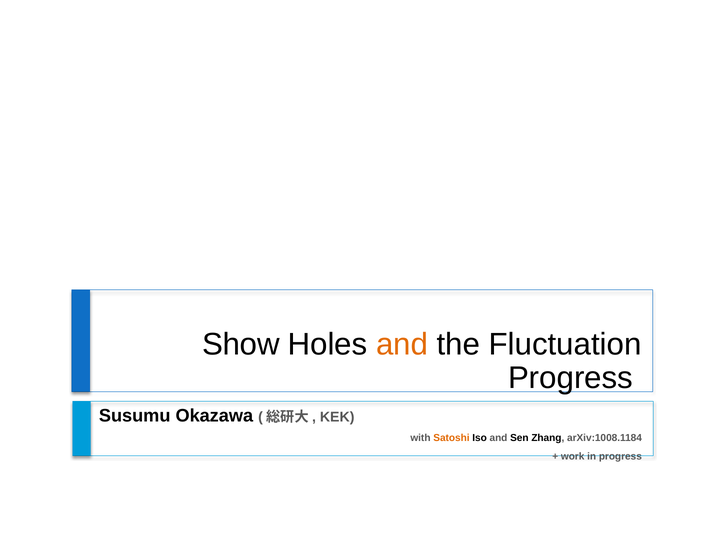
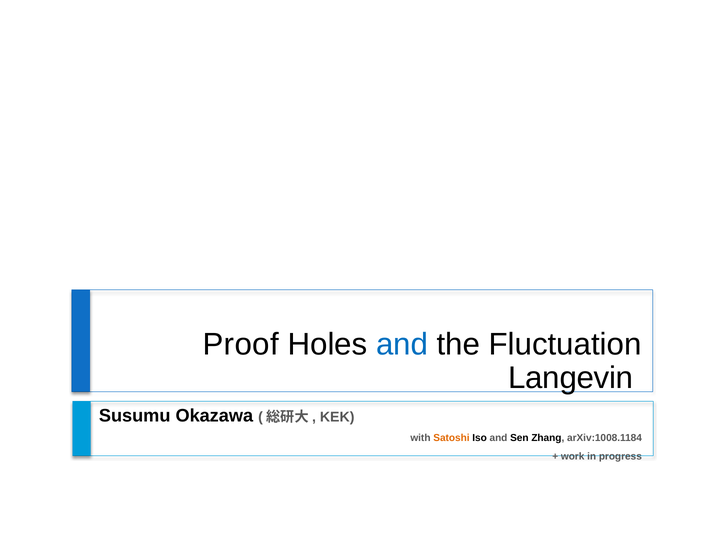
Show: Show -> Proof (241, 344)
and colour: orange -> blue (402, 344)
Progress: Progress -> Langevin (571, 378)
